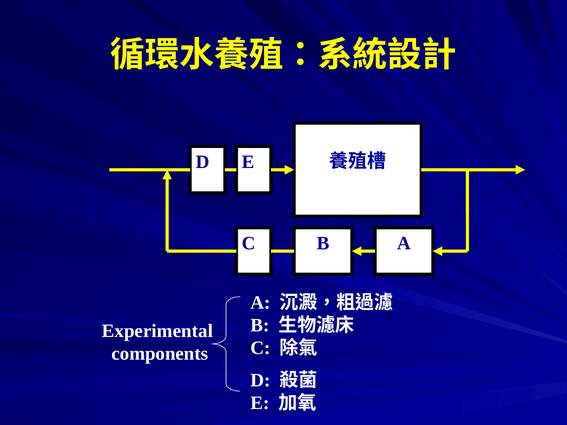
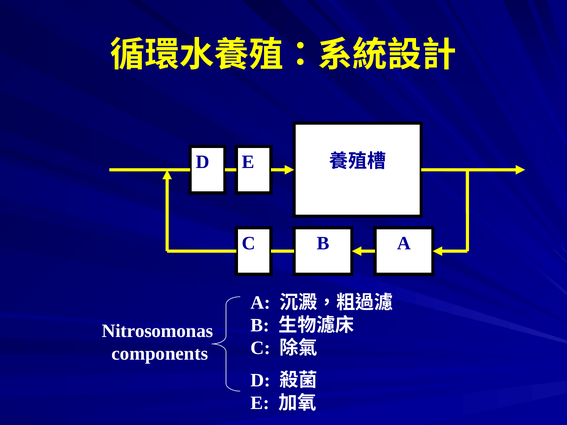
Experimental: Experimental -> Nitrosomonas (157, 331)
